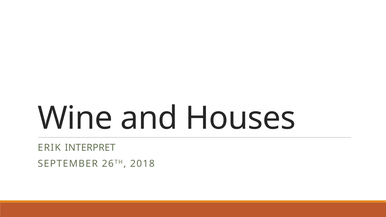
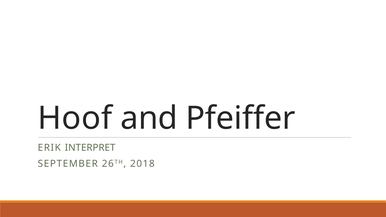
Wine: Wine -> Hoof (75, 118)
Houses: Houses -> Pfeiffer (241, 118)
